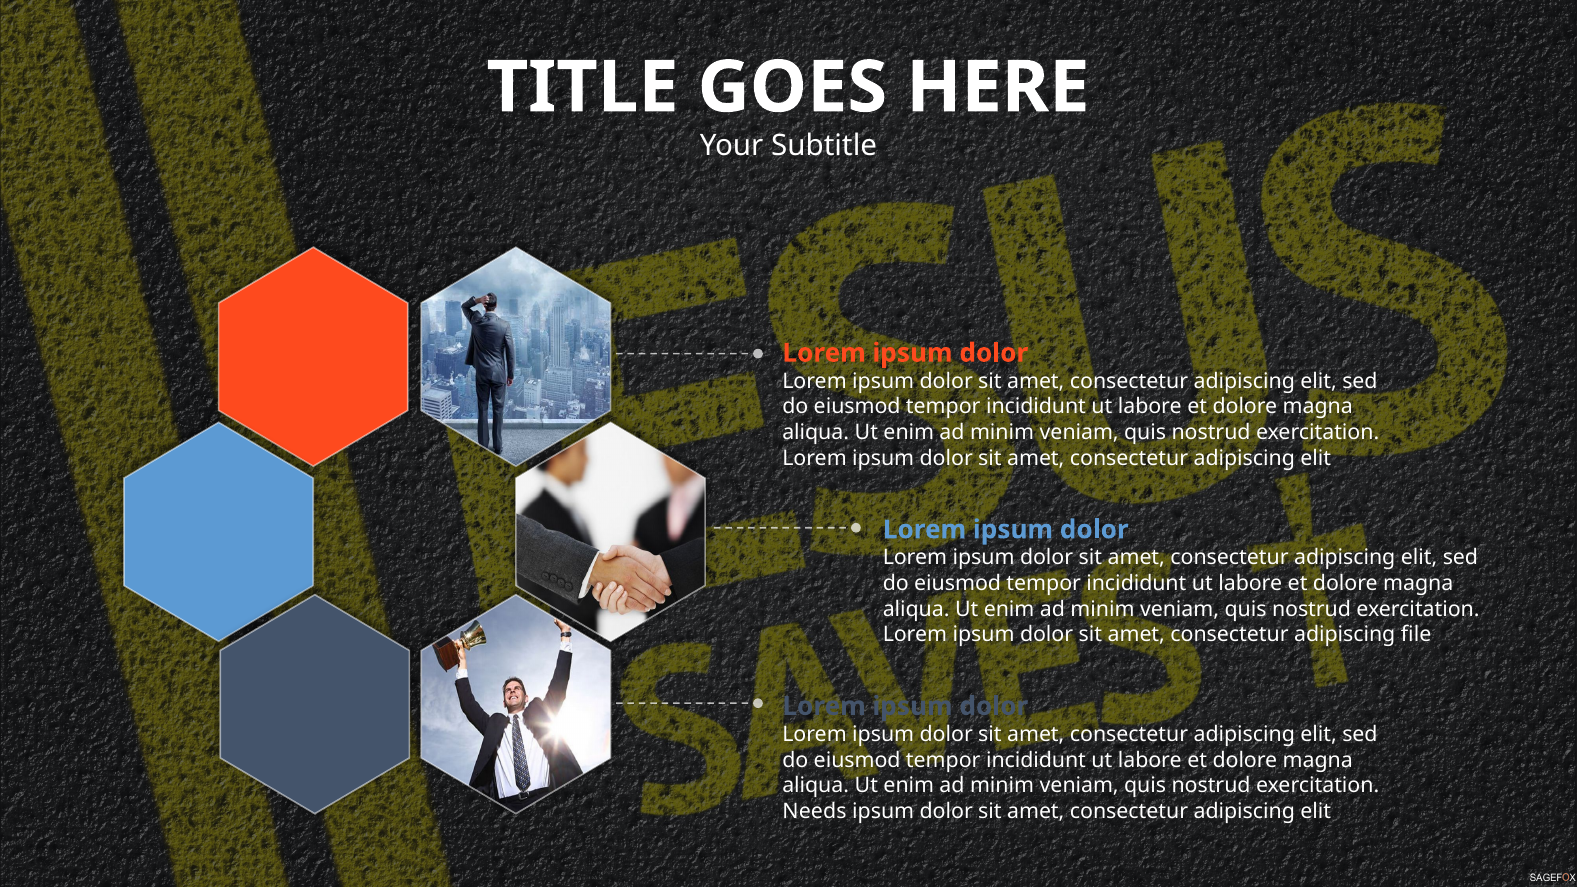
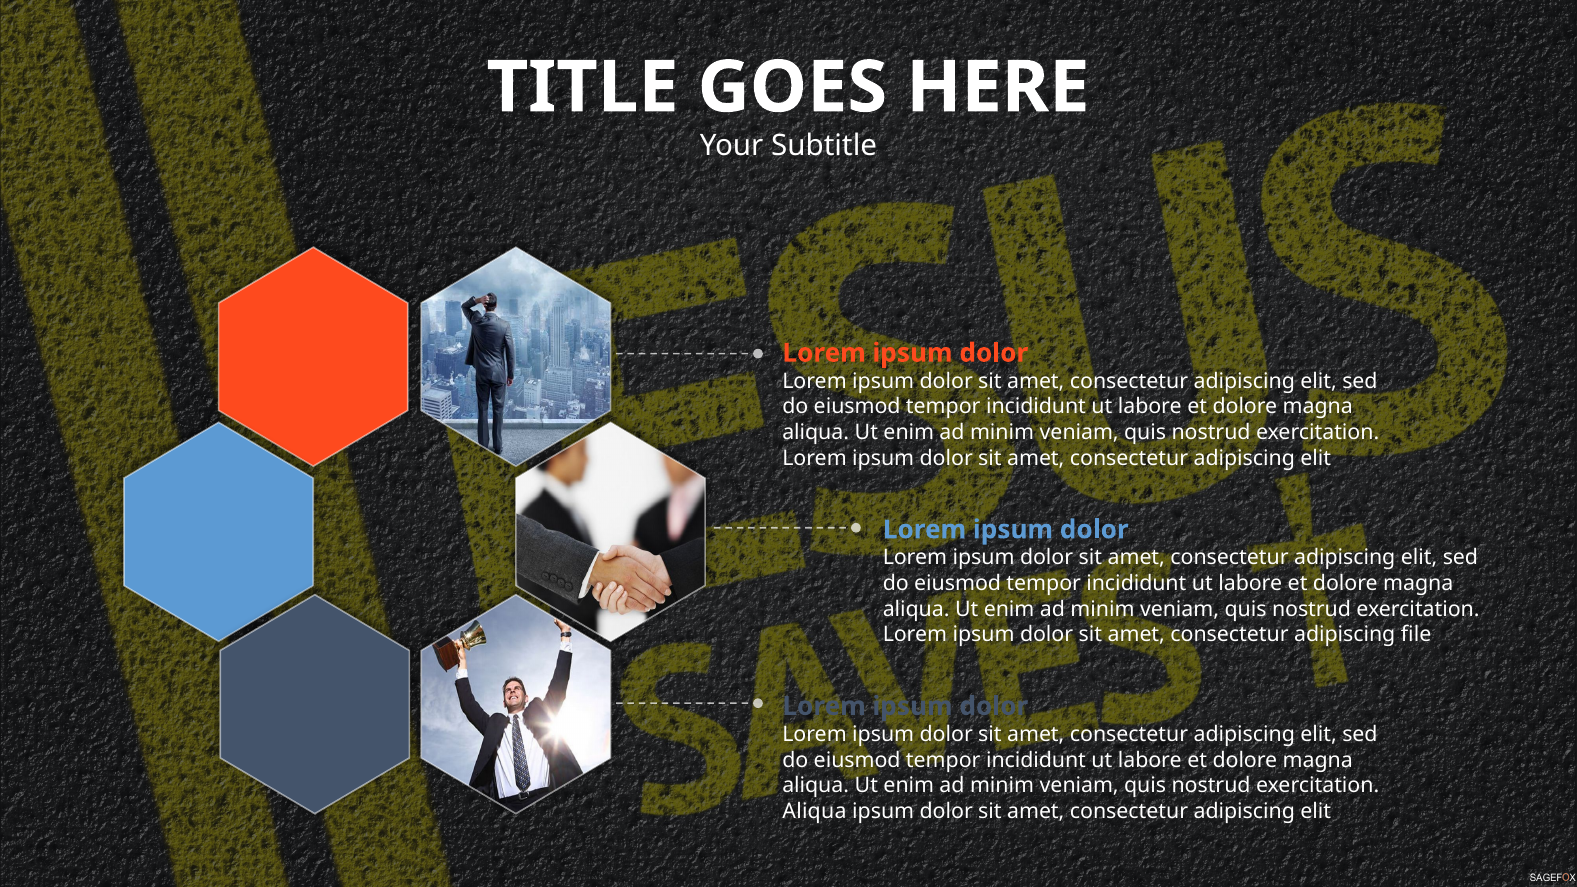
Needs: Needs -> Aliqua (814, 811)
